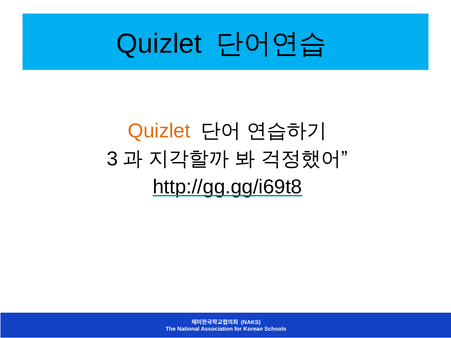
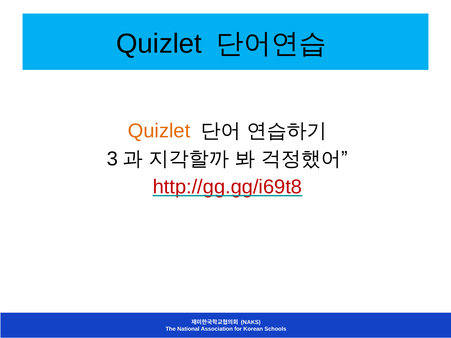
http://gg.gg/i69t8 colour: black -> red (227, 187)
